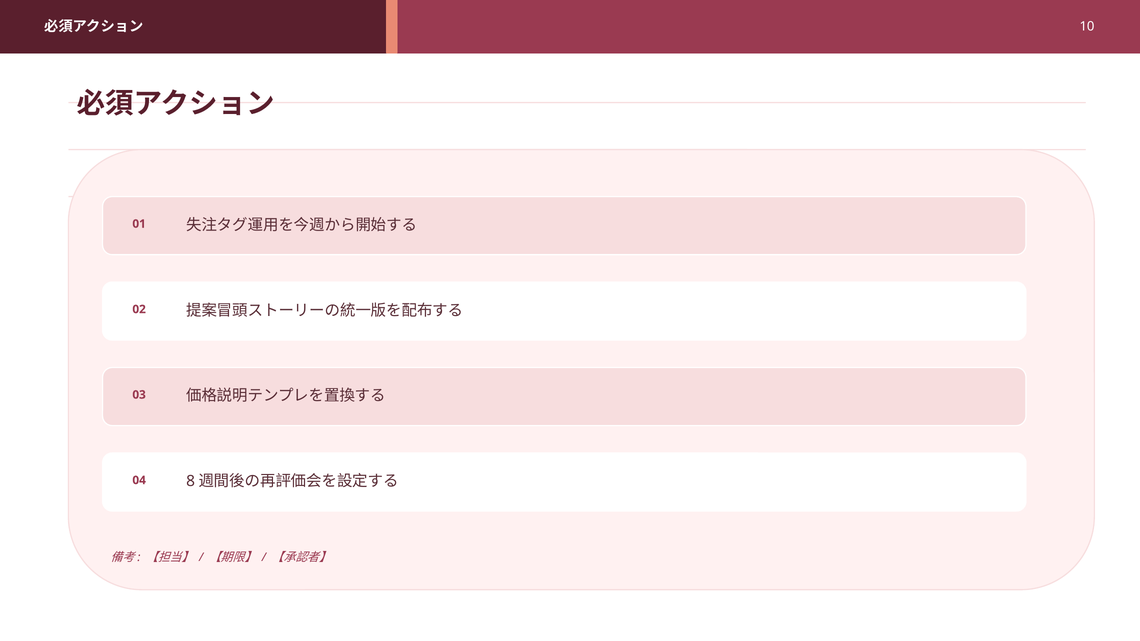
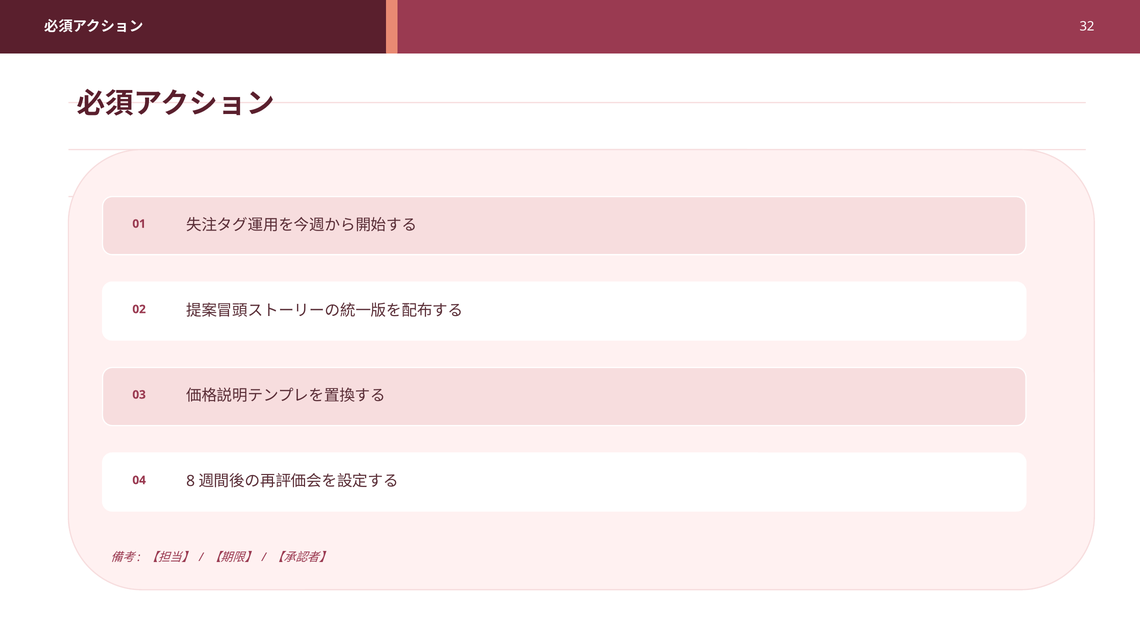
10: 10 -> 32 (1087, 27)
